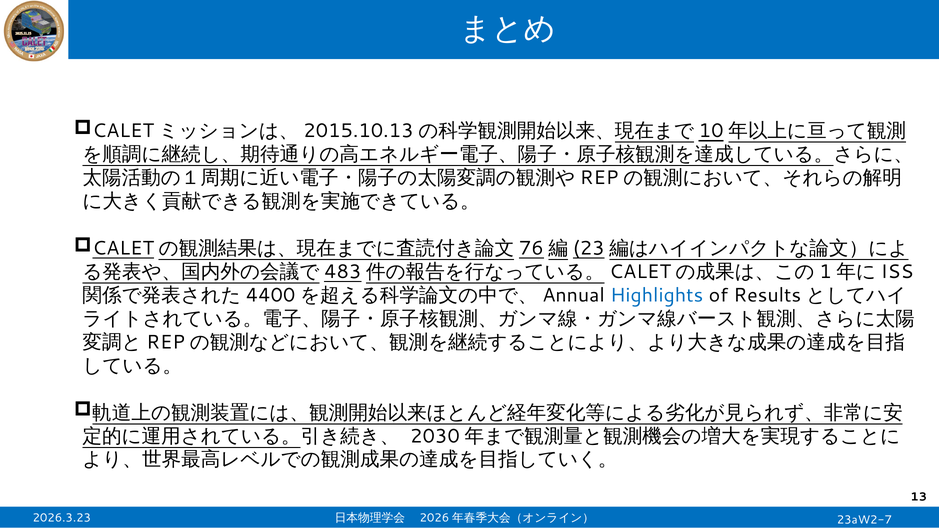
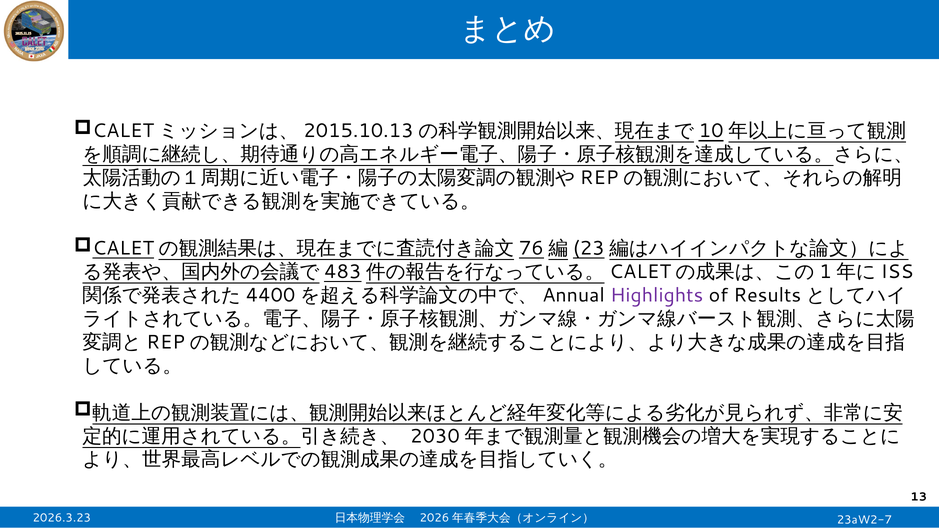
Highlights colour: blue -> purple (657, 295)
